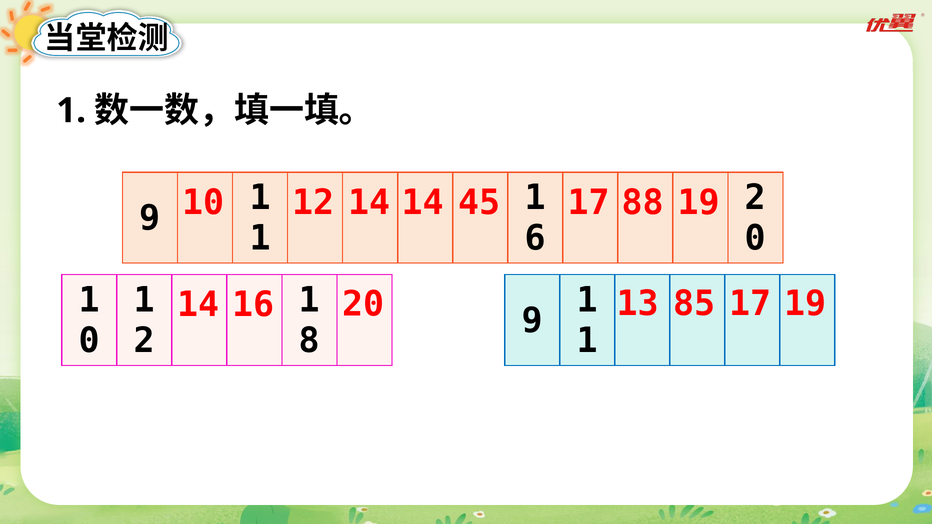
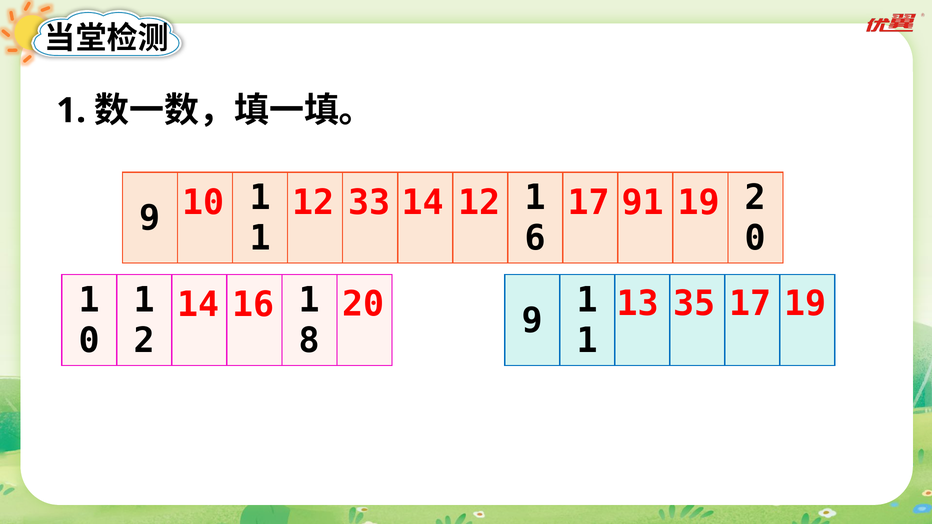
12 14: 14 -> 33 (369, 203)
14 45: 45 -> 12 (479, 203)
88: 88 -> 91 (643, 203)
85: 85 -> 35 (694, 304)
